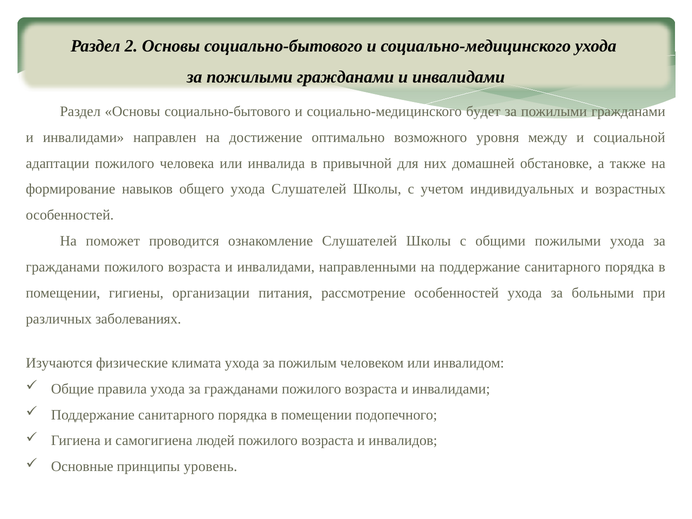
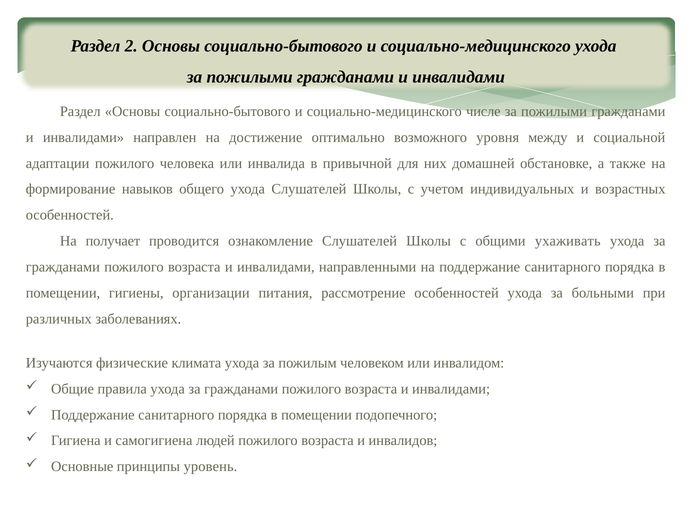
будет: будет -> числе (483, 111)
поможет: поможет -> получает (113, 241)
общими пожилыми: пожилыми -> ухаживать (568, 241)
